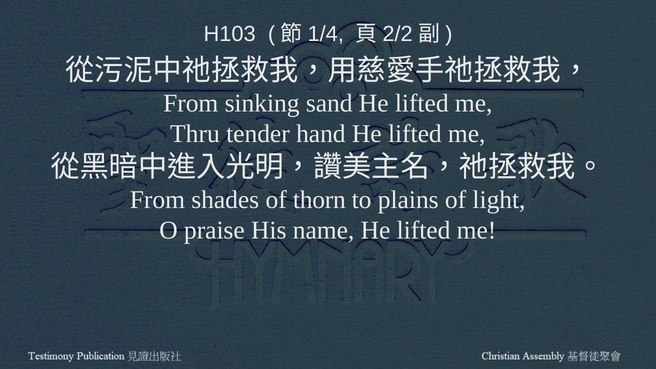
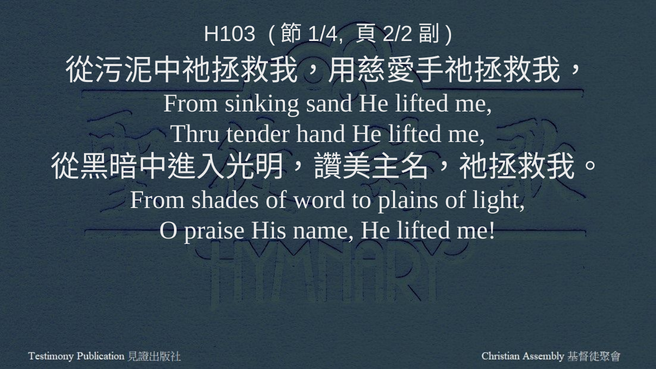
thorn: thorn -> word (319, 200)
